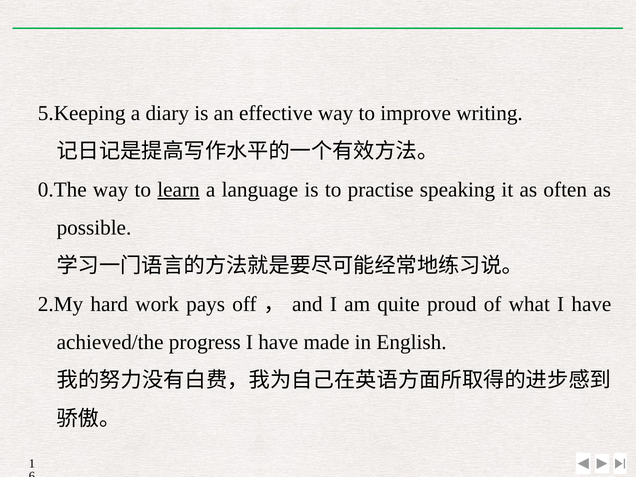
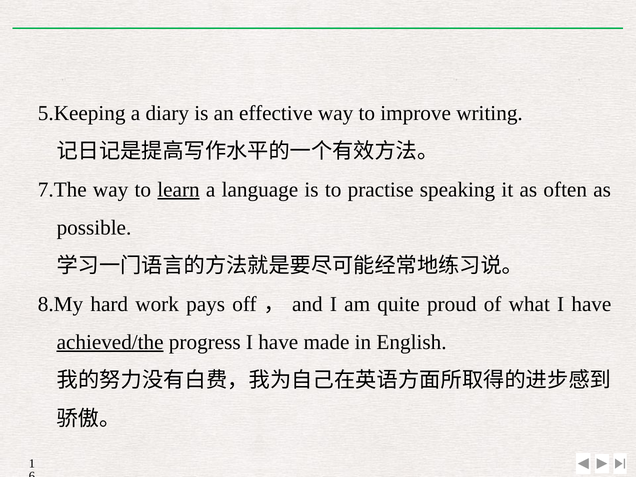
0.The: 0.The -> 7.The (62, 190)
2.My: 2.My -> 8.My (61, 304)
achieved/the underline: none -> present (110, 342)
